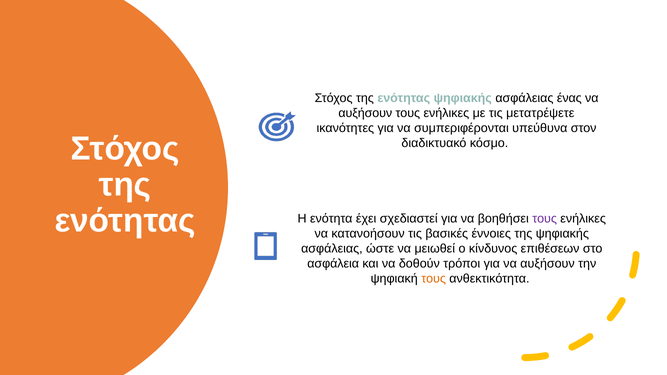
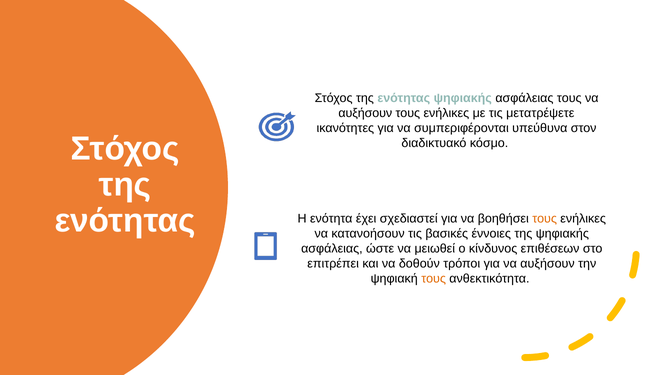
ασφάλειας ένας: ένας -> τους (569, 98)
τους colour: purple -> orange (545, 219)
ασφάλεια: ασφάλεια -> επιτρέπει (333, 264)
